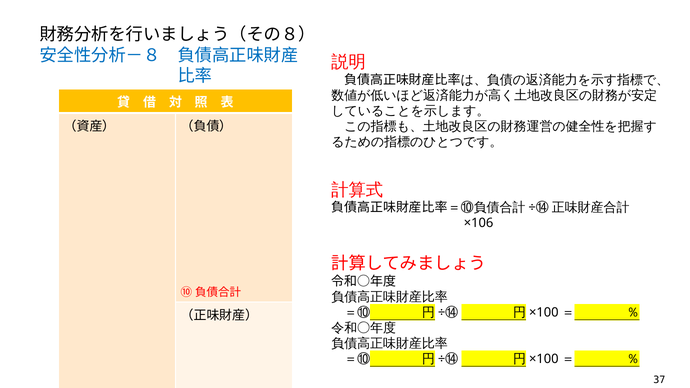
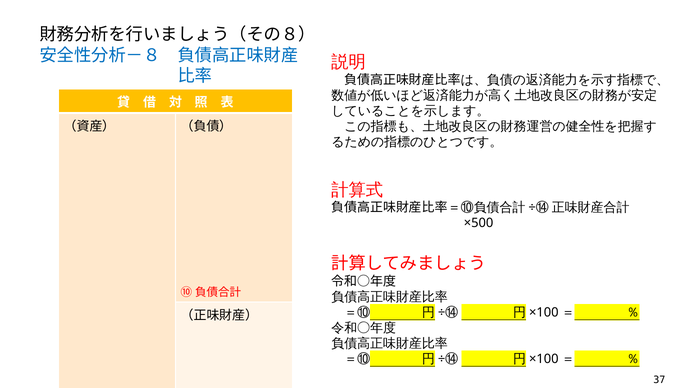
×106: ×106 -> ×500 (479, 223)
